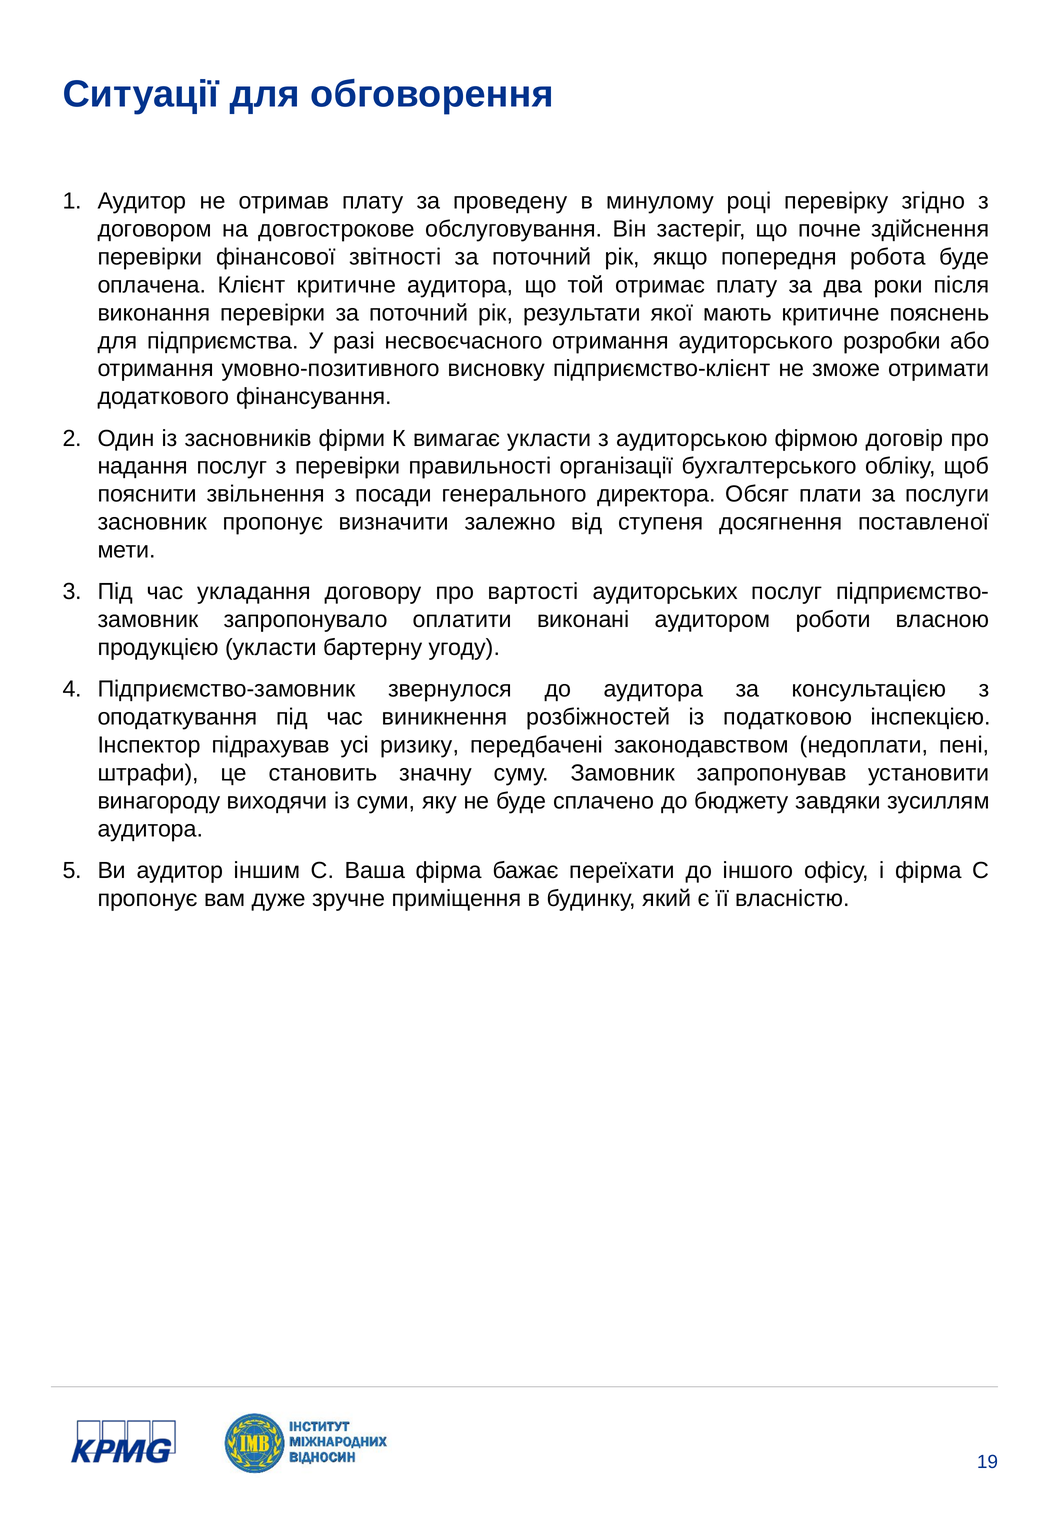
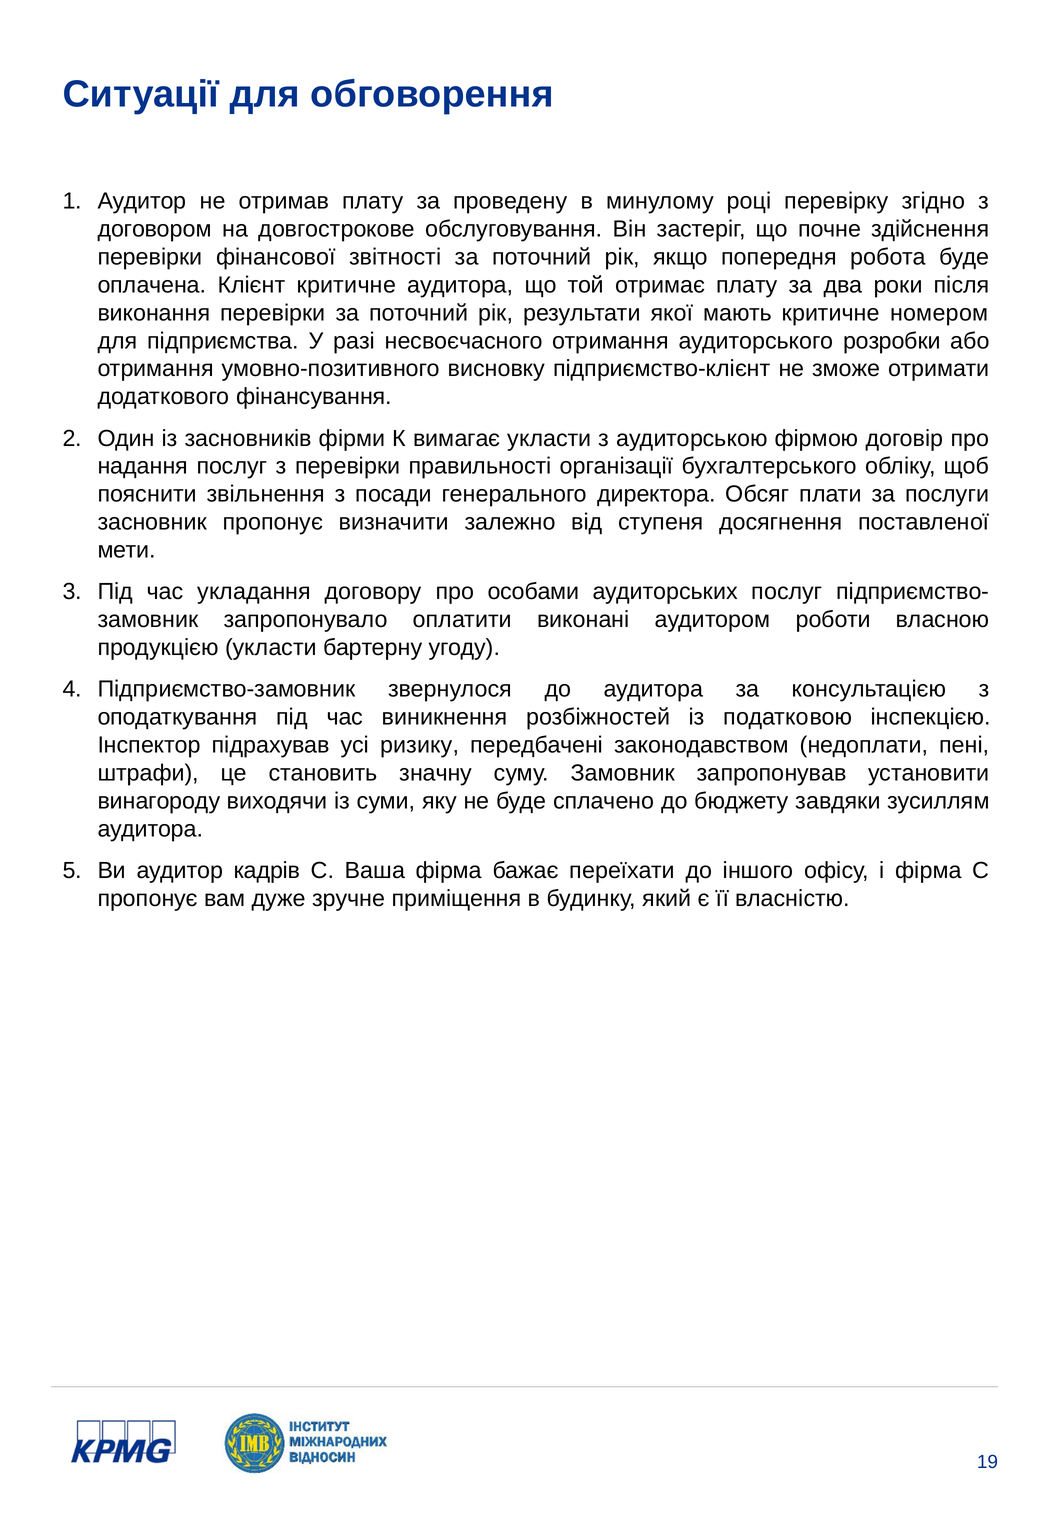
пояснень: пояснень -> номером (939, 313)
вартості: вартості -> особами (533, 592)
іншим: іншим -> кадрів (267, 871)
